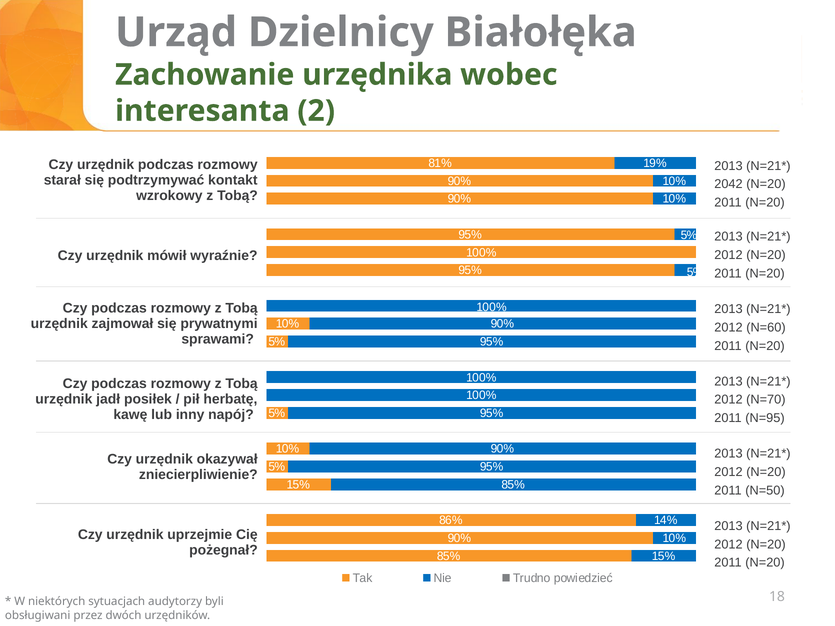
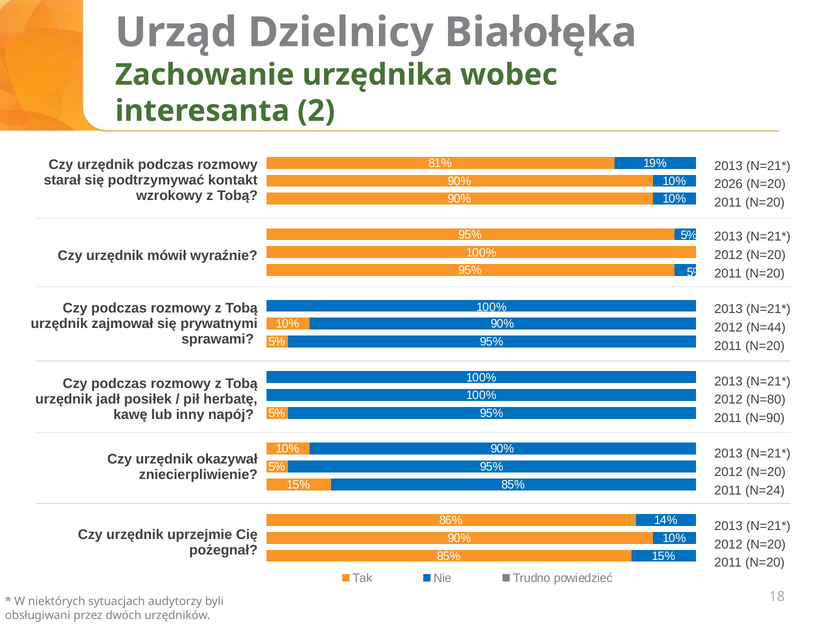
2042: 2042 -> 2026 (728, 184)
N=60: N=60 -> N=44 (766, 328)
N=70: N=70 -> N=80 (766, 400)
N=95: N=95 -> N=90 (765, 418)
N=50: N=50 -> N=24 (765, 491)
